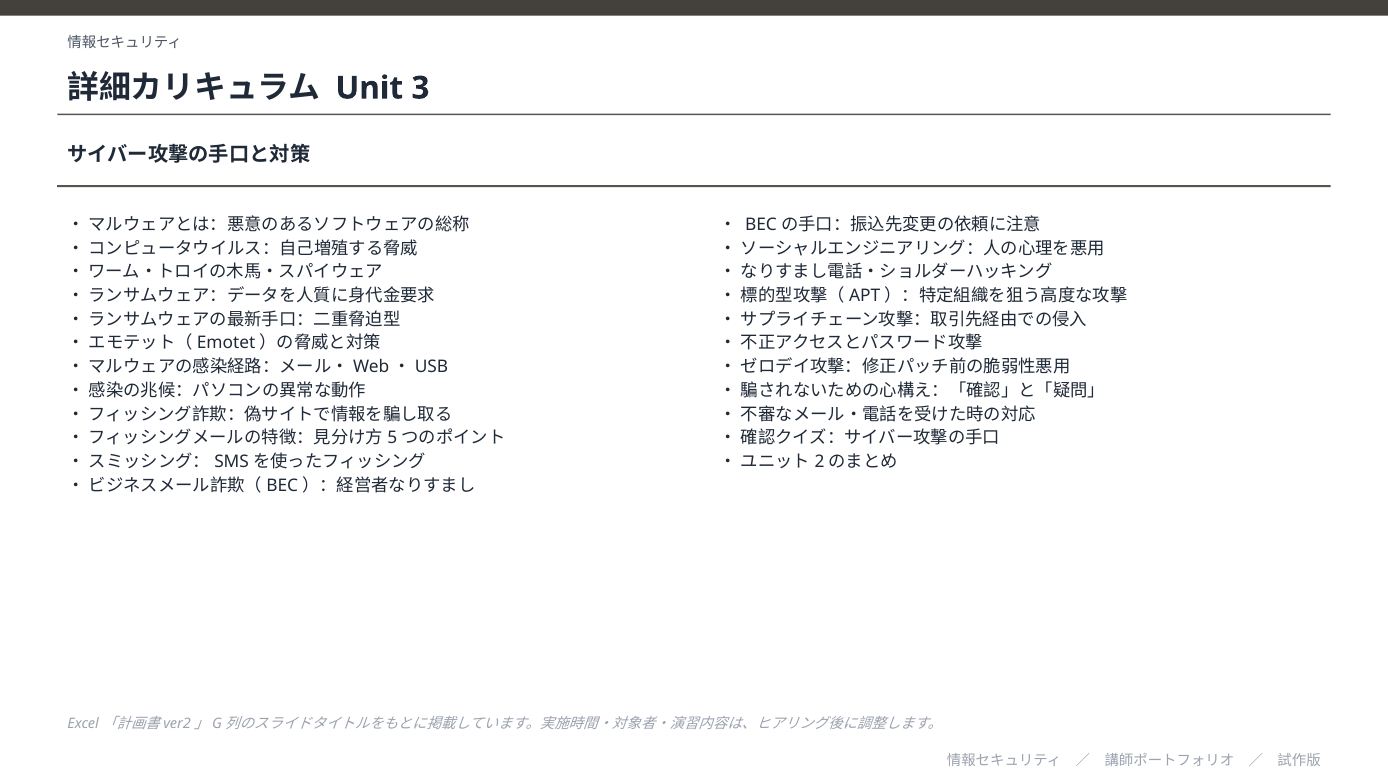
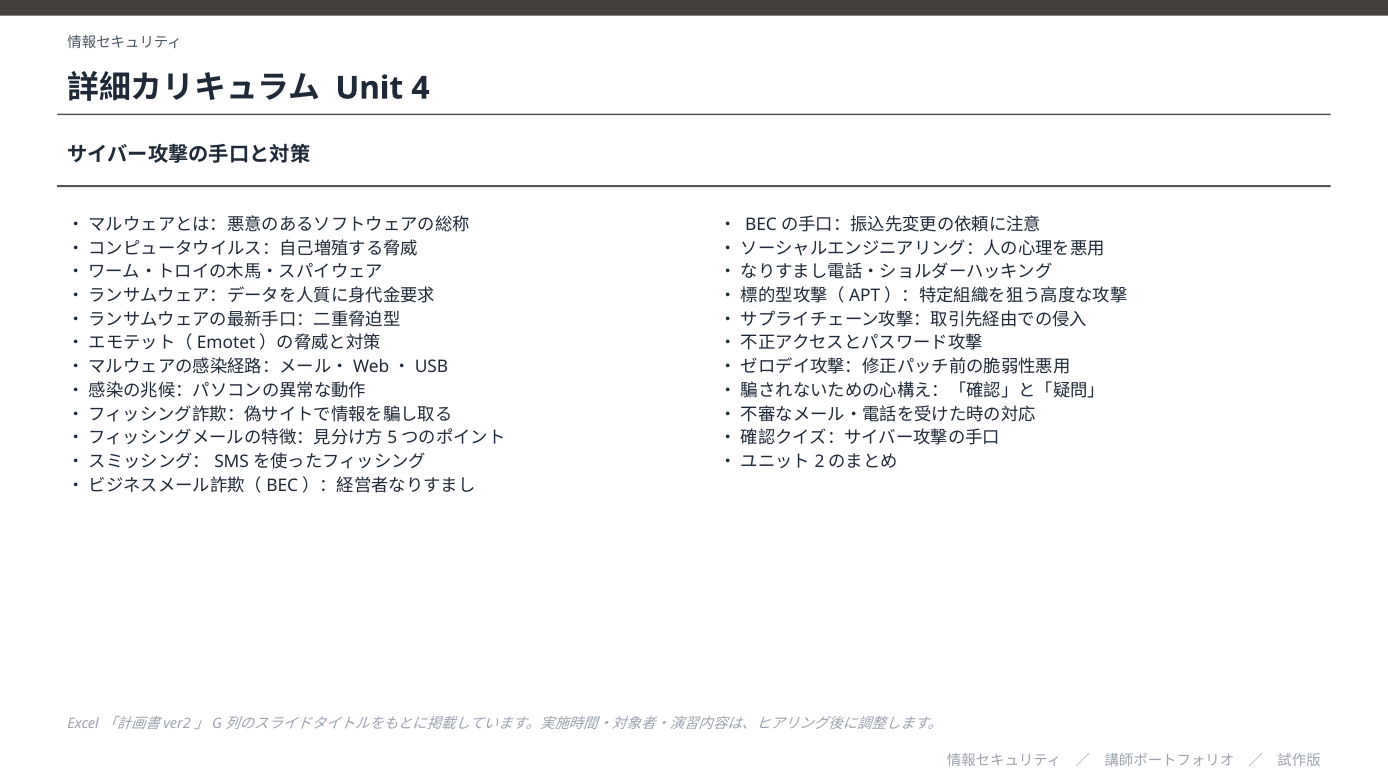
3: 3 -> 4 (420, 88)
